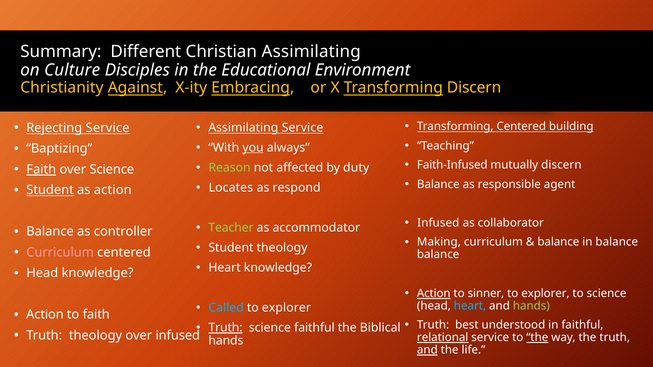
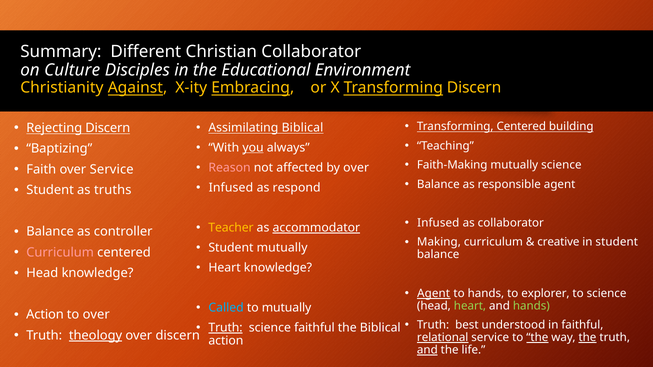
Christian Assimilating: Assimilating -> Collaborator (311, 52)
Rejecting Service: Service -> Discern (108, 128)
Assimilating Service: Service -> Biblical (303, 128)
Faith-Infused: Faith-Infused -> Faith-Making (452, 165)
mutually discern: discern -> science (561, 165)
Reason colour: light green -> pink (230, 168)
by duty: duty -> over (356, 168)
Faith underline: present -> none (41, 170)
over Science: Science -> Service (112, 170)
Locates: Locates -> Infused (231, 188)
Student underline: present -> none (50, 190)
as action: action -> truths (113, 190)
Teacher colour: light green -> yellow (231, 228)
accommodator underline: none -> present (316, 228)
balance: balance -> creative (558, 242)
in balance: balance -> student (617, 242)
Student theology: theology -> mutually (282, 248)
Action: Action -> Agent (434, 293)
to sinner: sinner -> hands (486, 293)
explorer: explorer -> mutually (287, 308)
heart colour: light blue -> light green (470, 306)
to faith: faith -> over (96, 315)
theology underline: none -> present (96, 336)
over infused: infused -> discern (178, 336)
the underline: none -> present (587, 338)
hands: hands -> action (226, 341)
